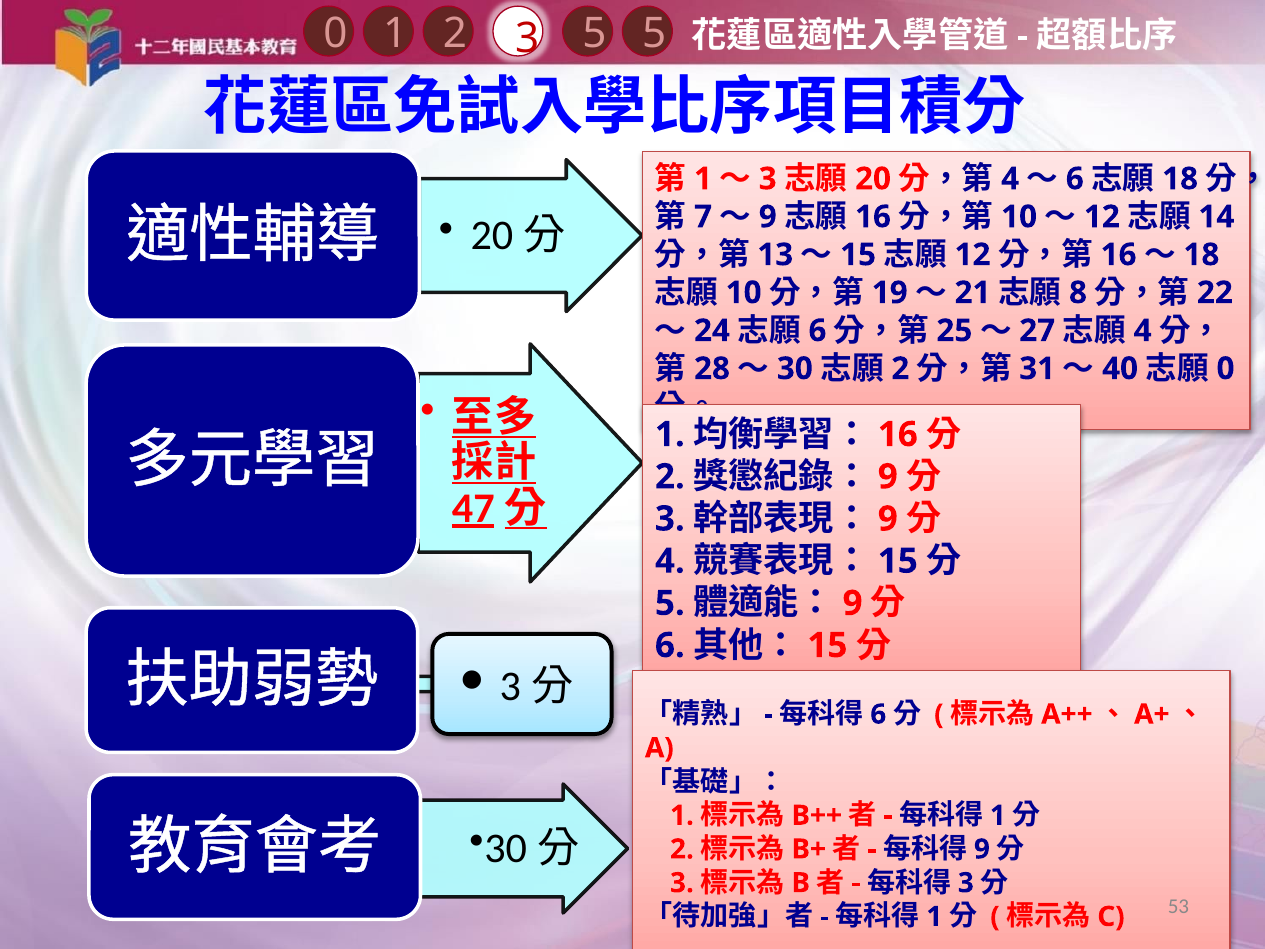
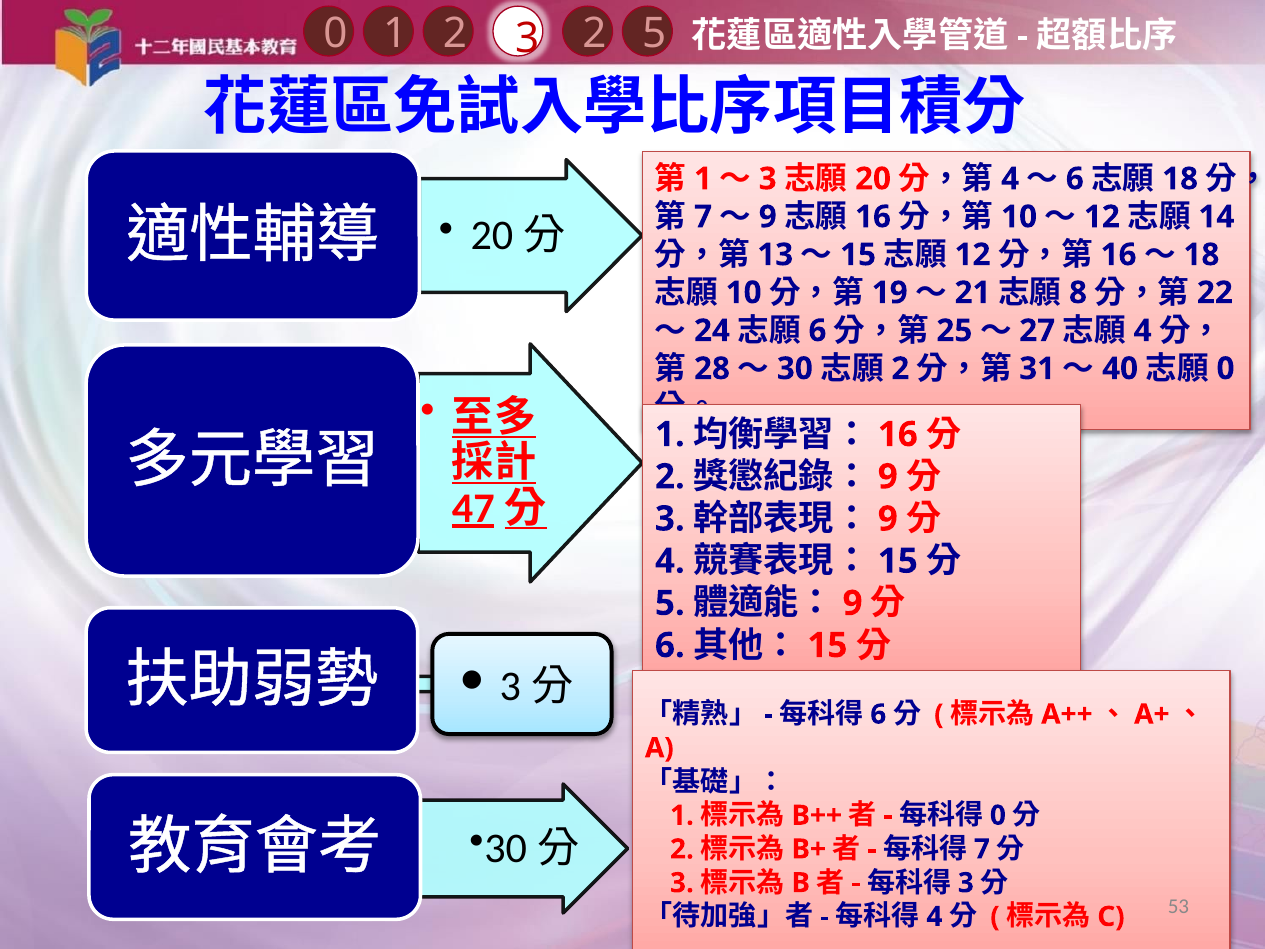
1 5: 5 -> 2 (594, 34)
1: 1 -> 0 (998, 815)
9: 9 -> 7 (982, 849)
1: 1 -> 4 (934, 916)
